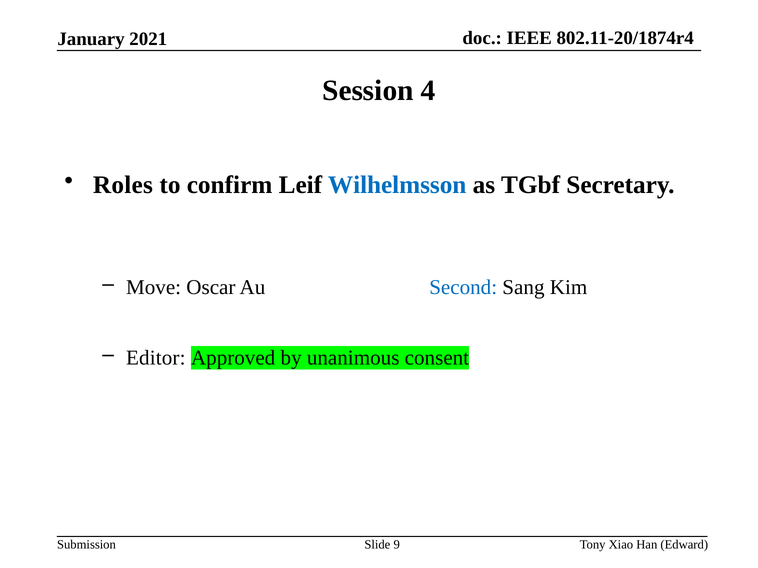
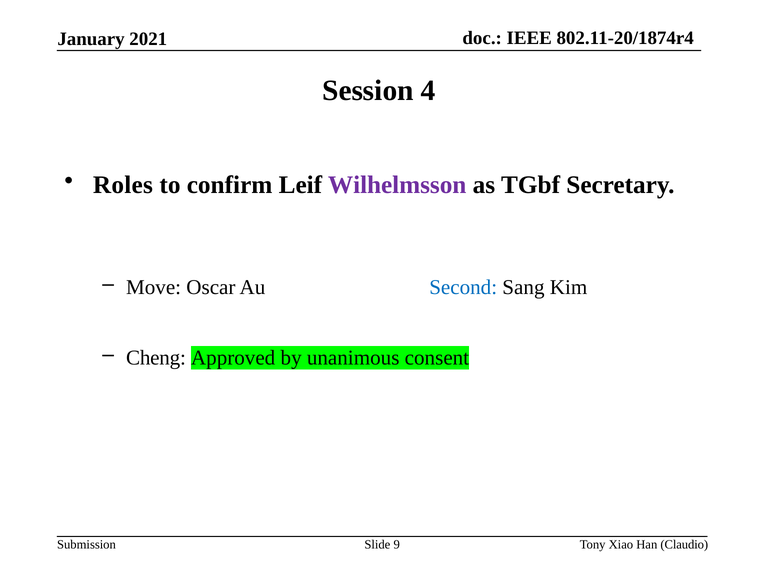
Wilhelmsson colour: blue -> purple (397, 185)
Editor: Editor -> Cheng (156, 358)
Edward: Edward -> Claudio (684, 545)
